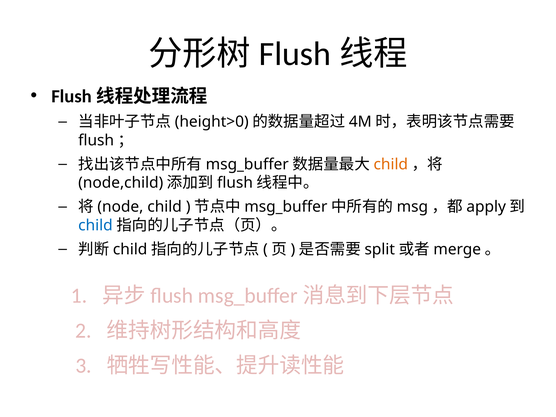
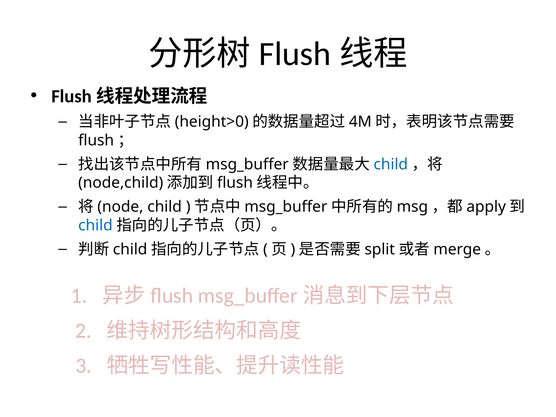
child colour: orange -> blue (391, 164)
